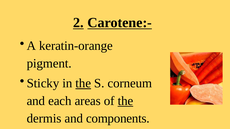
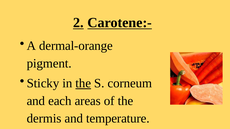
keratin-orange: keratin-orange -> dermal-orange (76, 46)
the underline: present -> none (125, 101)
components: components -> temperature (118, 119)
